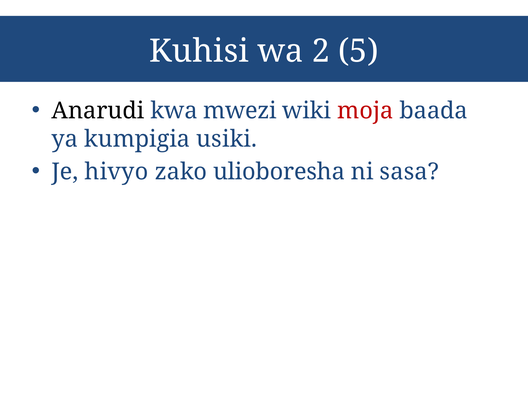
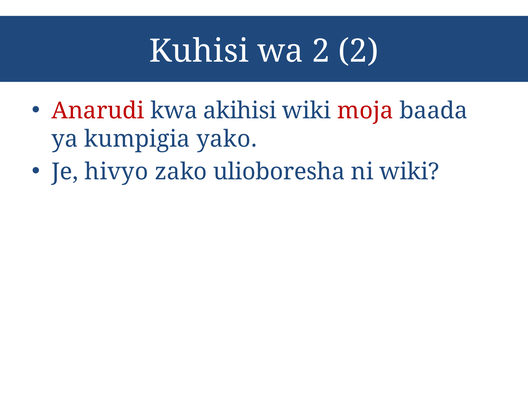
2 5: 5 -> 2 (358, 51)
Anarudi colour: black -> red (98, 111)
mwezi: mwezi -> akihisi (240, 111)
usiki: usiki -> yako (227, 139)
ni sasa: sasa -> wiki (409, 172)
